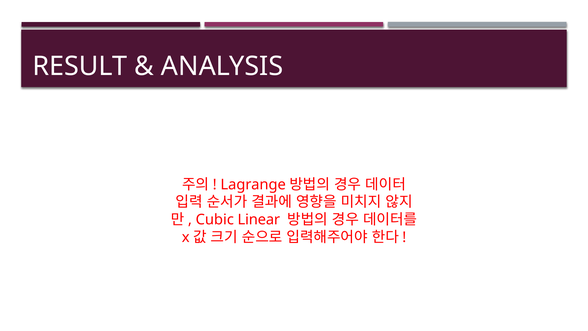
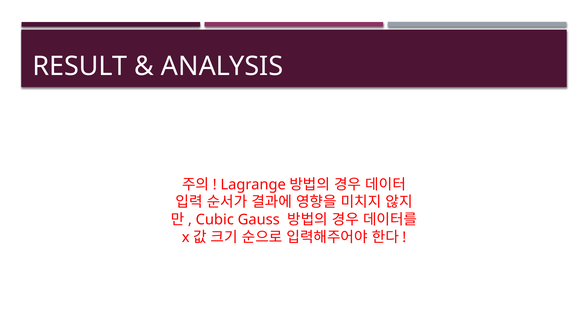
Linear: Linear -> Gauss (259, 220)
